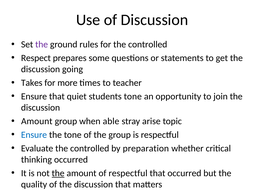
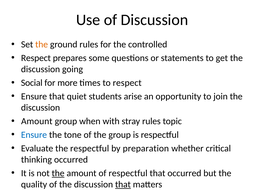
the colour: purple -> orange (42, 44)
Takes: Takes -> Social (32, 83)
to teacher: teacher -> respect (127, 83)
students tone: tone -> arise (133, 96)
able: able -> with (111, 121)
stray arise: arise -> rules (151, 121)
Evaluate the controlled: controlled -> respectful (90, 148)
that underline: none -> present (123, 184)
